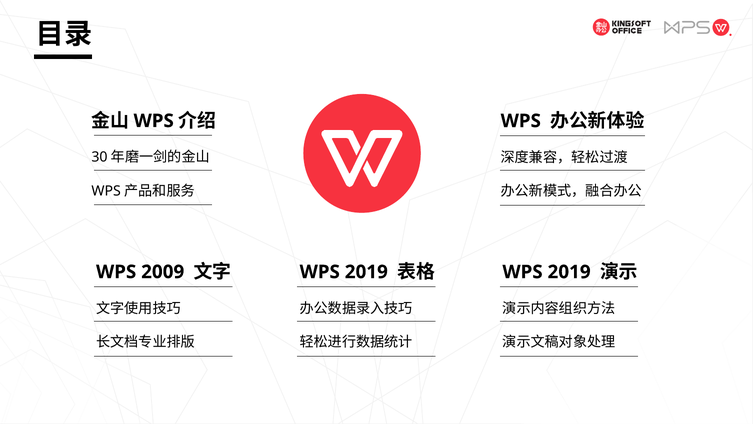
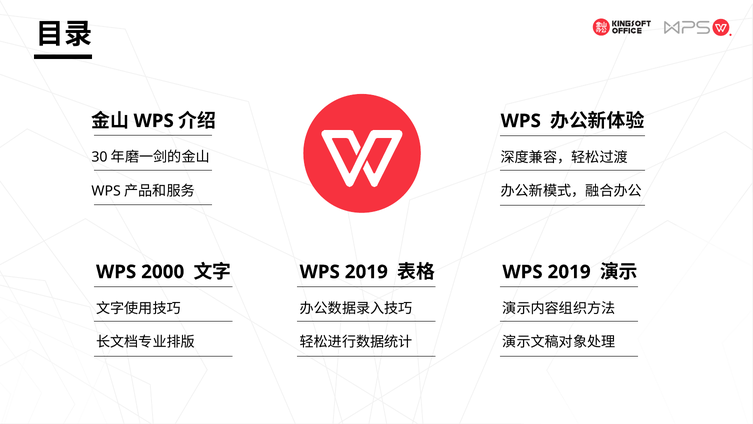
2009: 2009 -> 2000 (163, 272)
